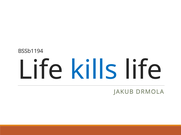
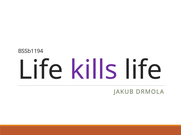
kills colour: blue -> purple (94, 70)
